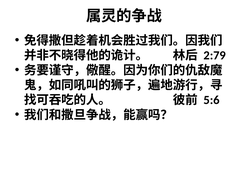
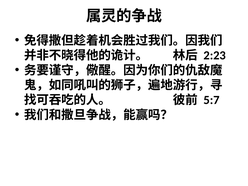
2:79: 2:79 -> 2:23 (215, 55)
5:6: 5:6 -> 5:7 (212, 100)
